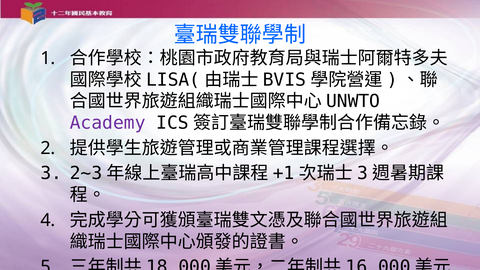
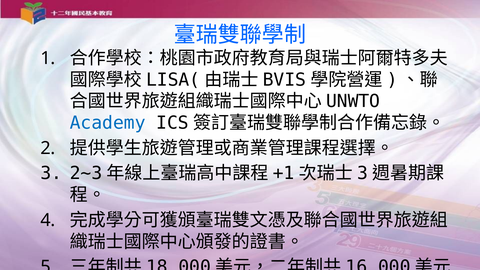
Academy colour: purple -> blue (108, 123)
